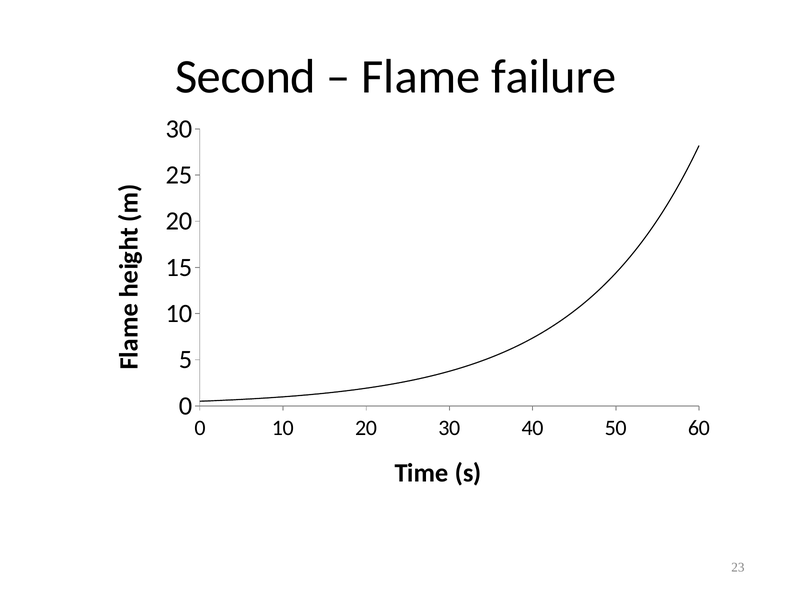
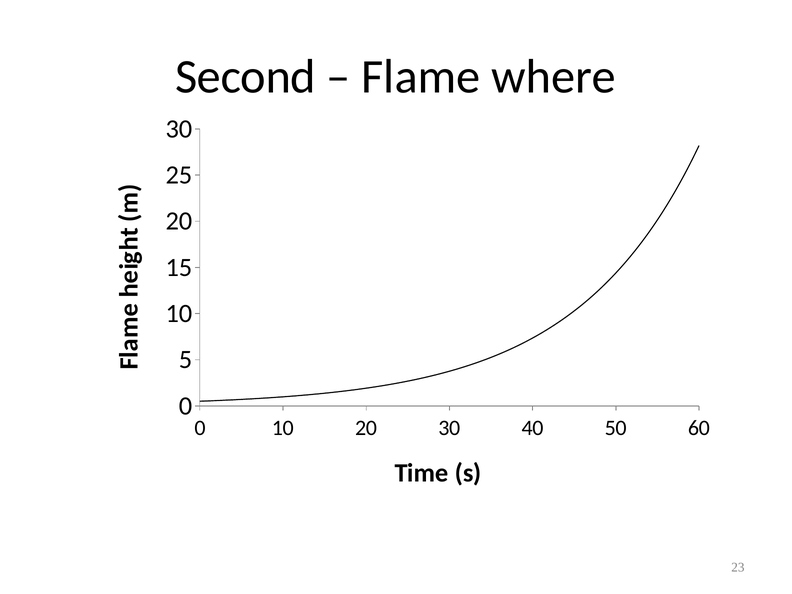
failure: failure -> where (554, 77)
